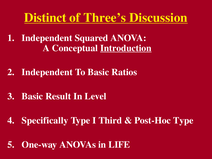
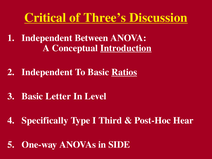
Distinct: Distinct -> Critical (45, 18)
Squared: Squared -> Between (91, 38)
Ratios underline: none -> present (124, 72)
Result: Result -> Letter (58, 96)
Post-Hoc Type: Type -> Hear (183, 120)
LIFE: LIFE -> SIDE (119, 145)
